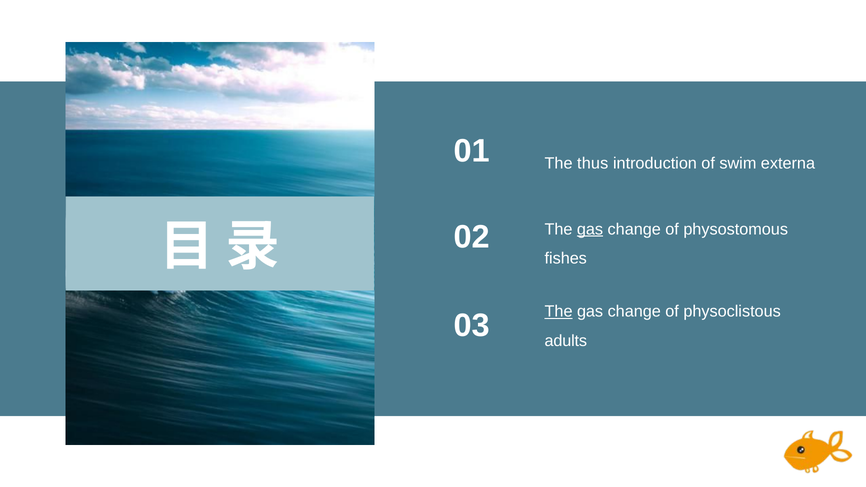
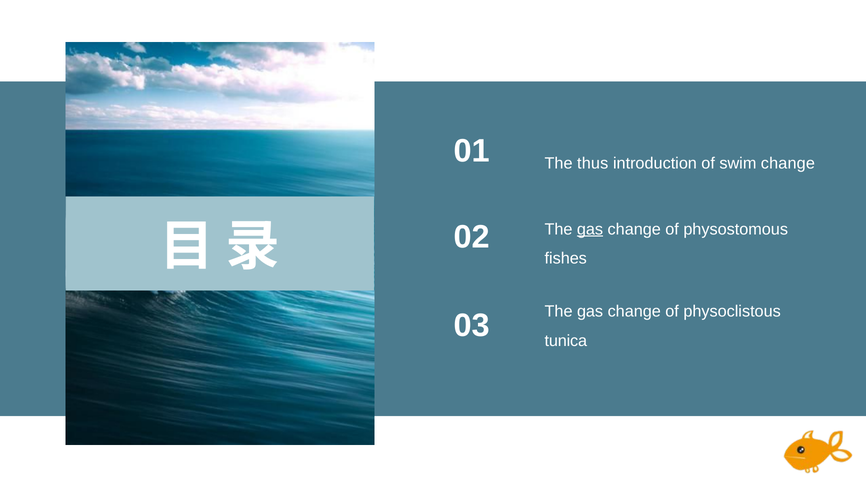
swim externa: externa -> change (788, 163)
The underline: present -> none (559, 312)
adults: adults -> tunica (566, 341)
